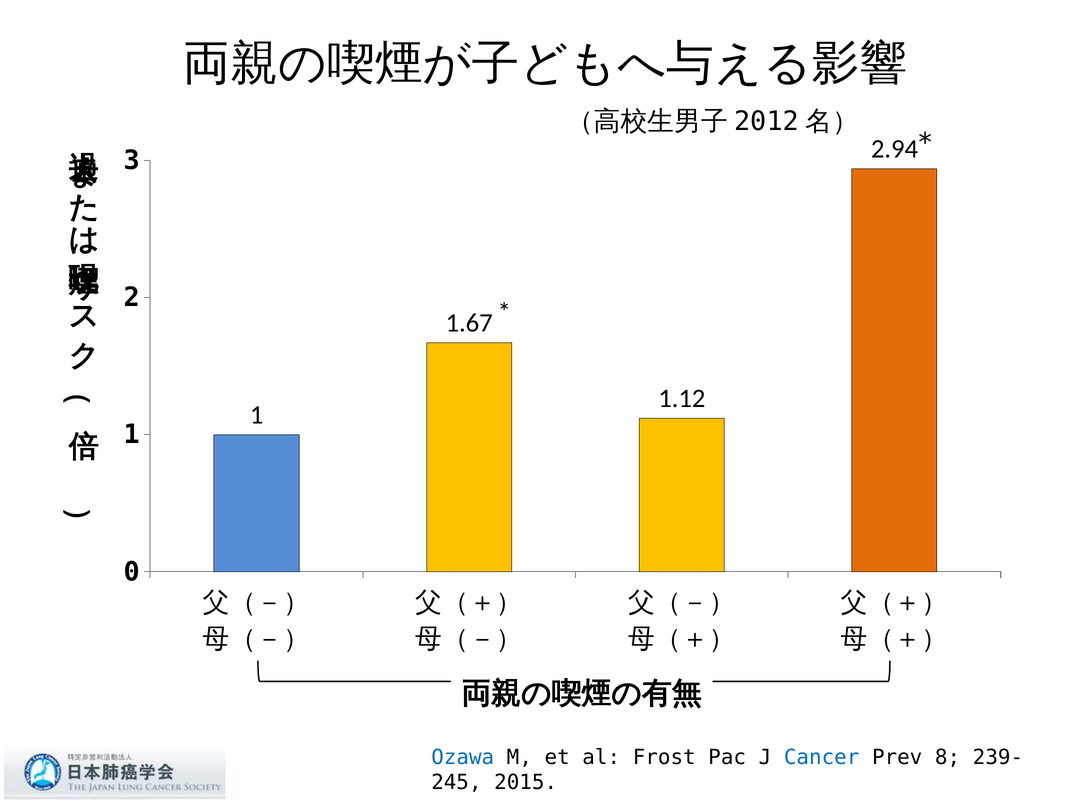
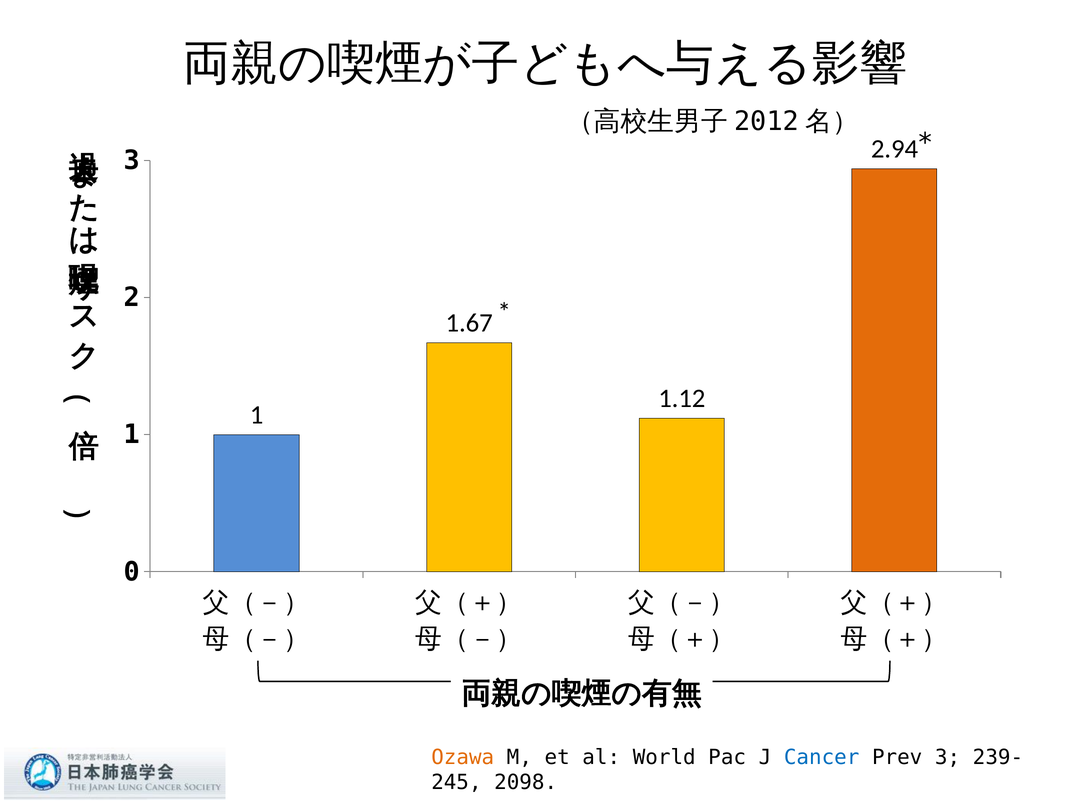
Ozawa colour: blue -> orange (463, 758)
Frost: Frost -> World (664, 758)
Prev 8: 8 -> 3 (948, 758)
2015: 2015 -> 2098 (526, 783)
